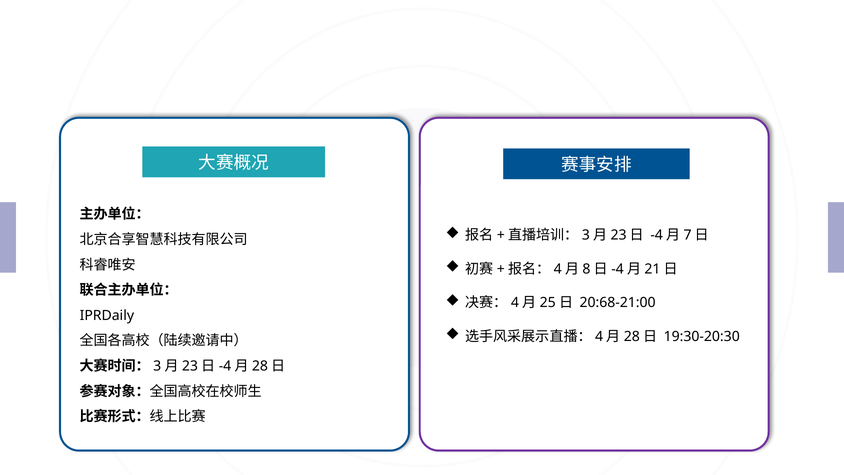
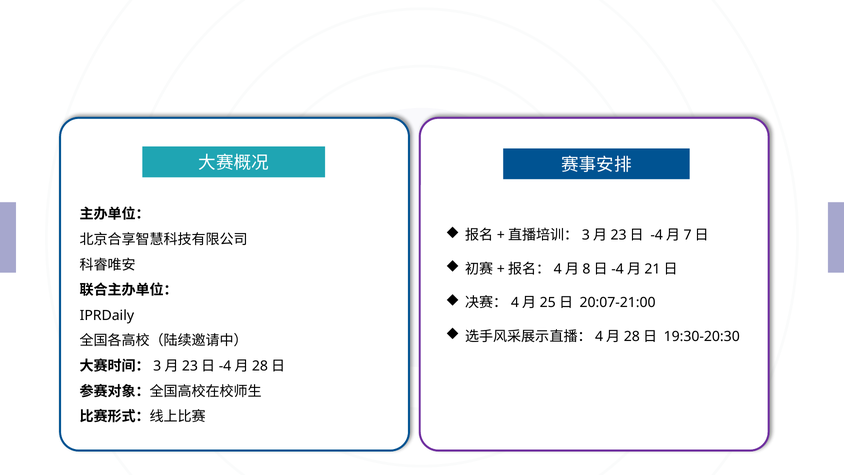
20:68-21:00: 20:68-21:00 -> 20:07-21:00 (618, 303)
